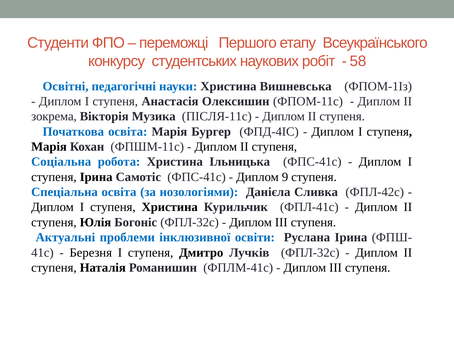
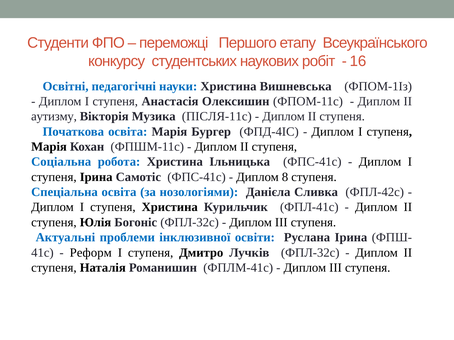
58: 58 -> 16 (358, 61)
зокрема: зокрема -> аутизму (54, 117)
9: 9 -> 8 (285, 177)
Березня: Березня -> Реформ (91, 253)
